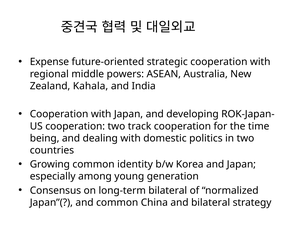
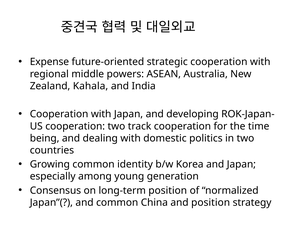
long-term bilateral: bilateral -> position (168, 191)
and bilateral: bilateral -> position (211, 203)
